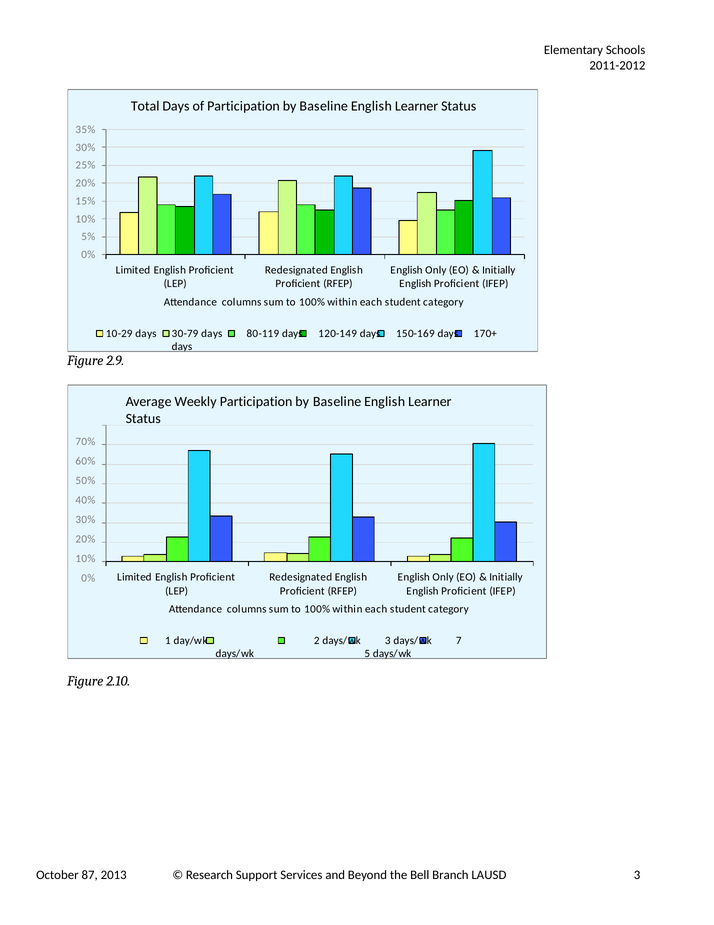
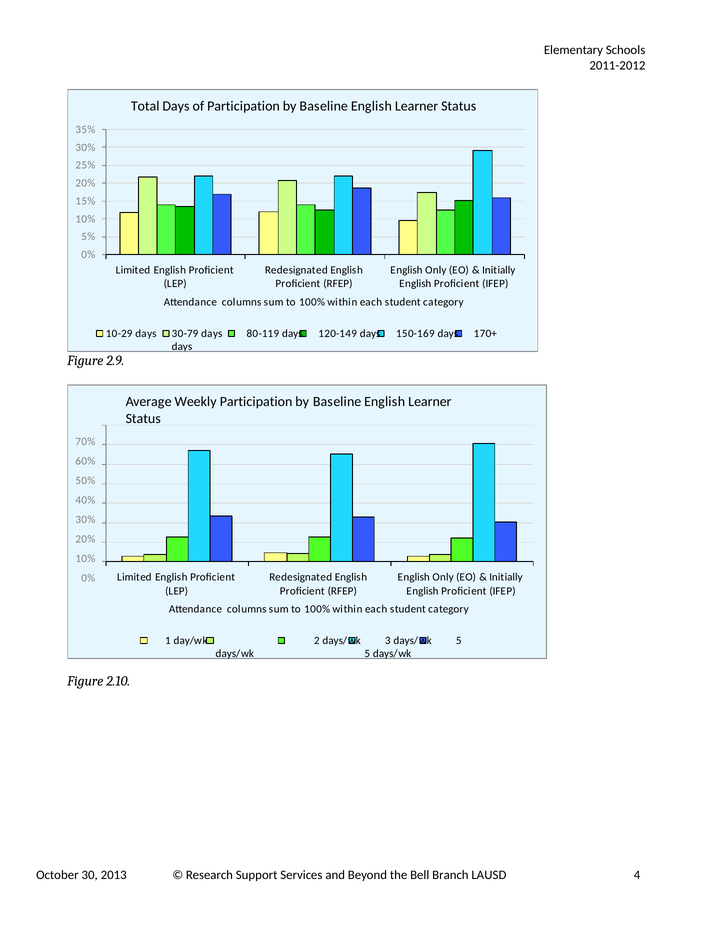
3 days/wk 7: 7 -> 5 (459, 640)
87: 87 -> 30 (90, 874)
LAUSD 3: 3 -> 4 (637, 874)
